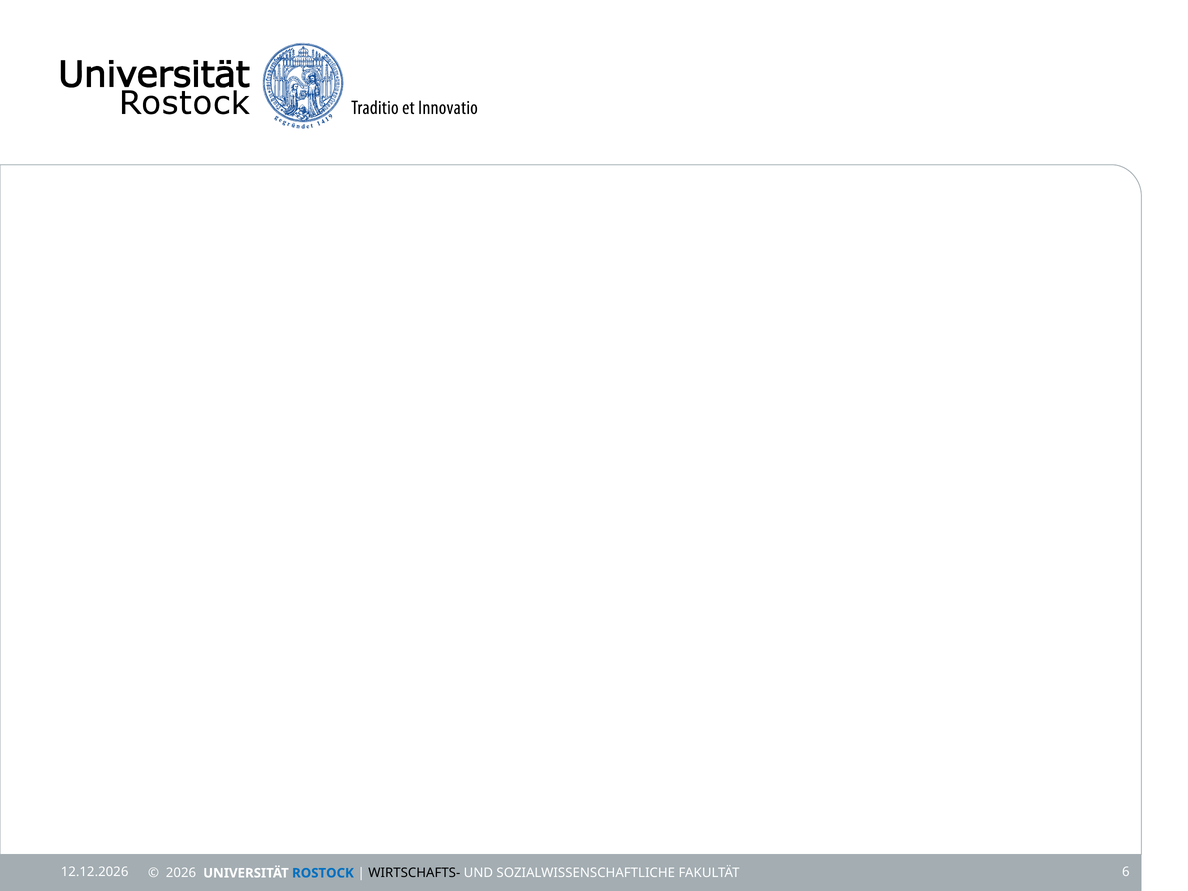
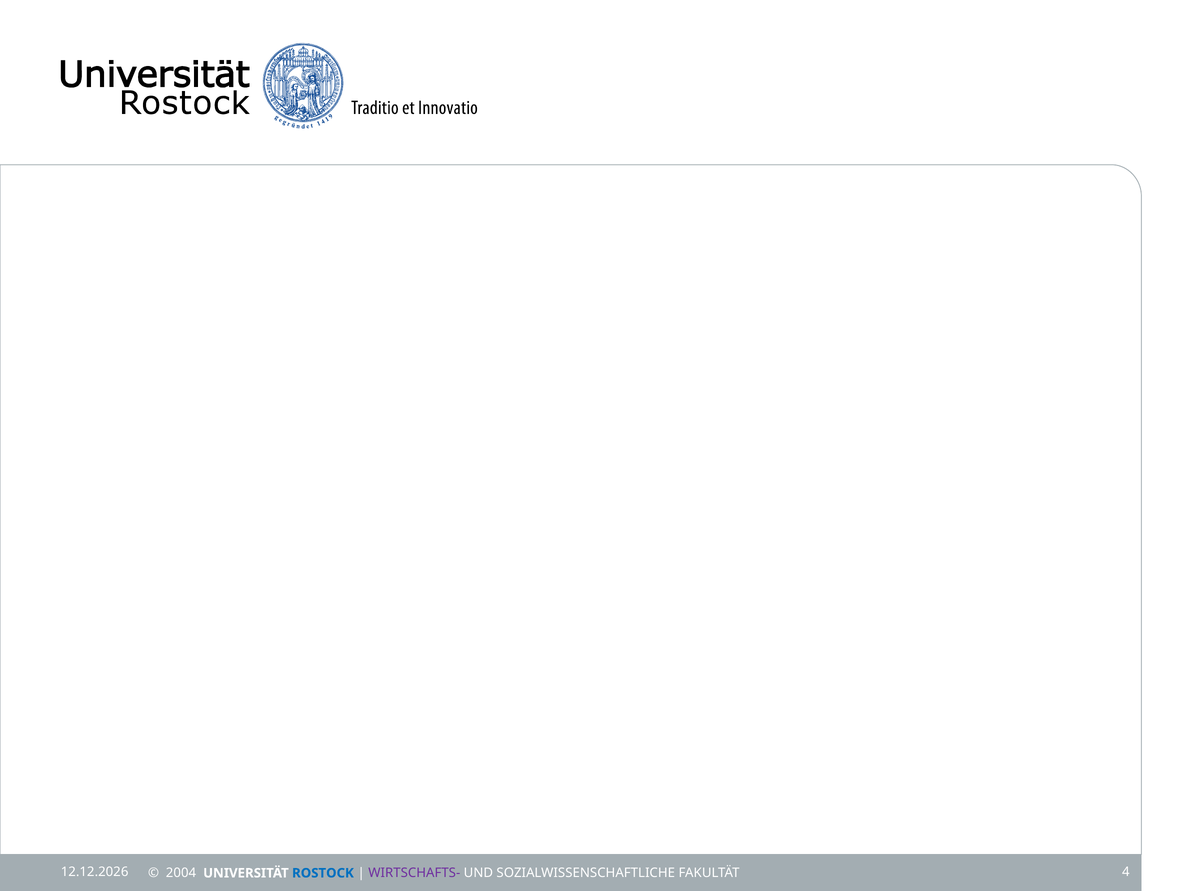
6: 6 -> 4 (1126, 872)
2026: 2026 -> 2004 (181, 873)
WIRTSCHAFTS- colour: black -> purple (414, 873)
